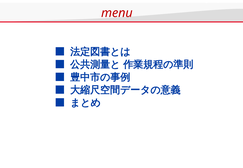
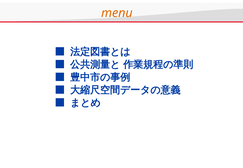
menu colour: red -> orange (117, 13)
